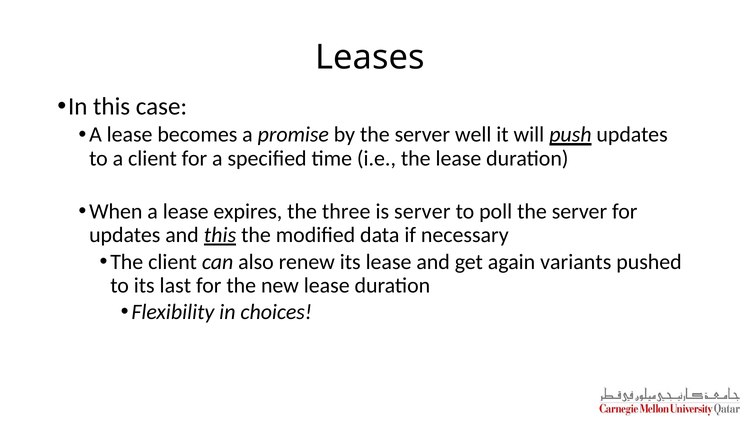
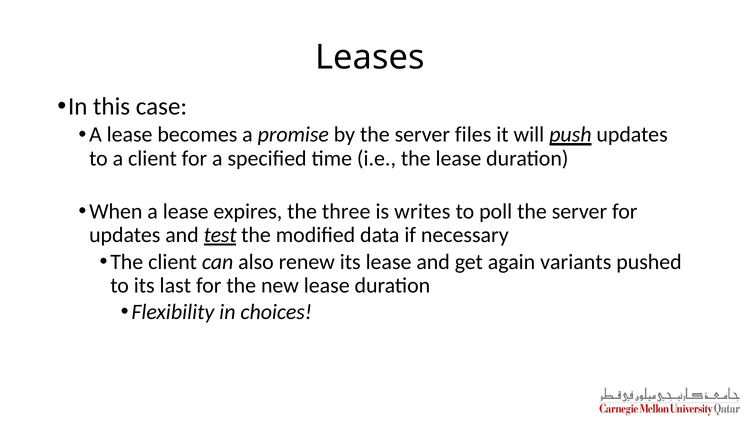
well: well -> files (473, 135)
is server: server -> writes (422, 211)
and this: this -> test (220, 235)
